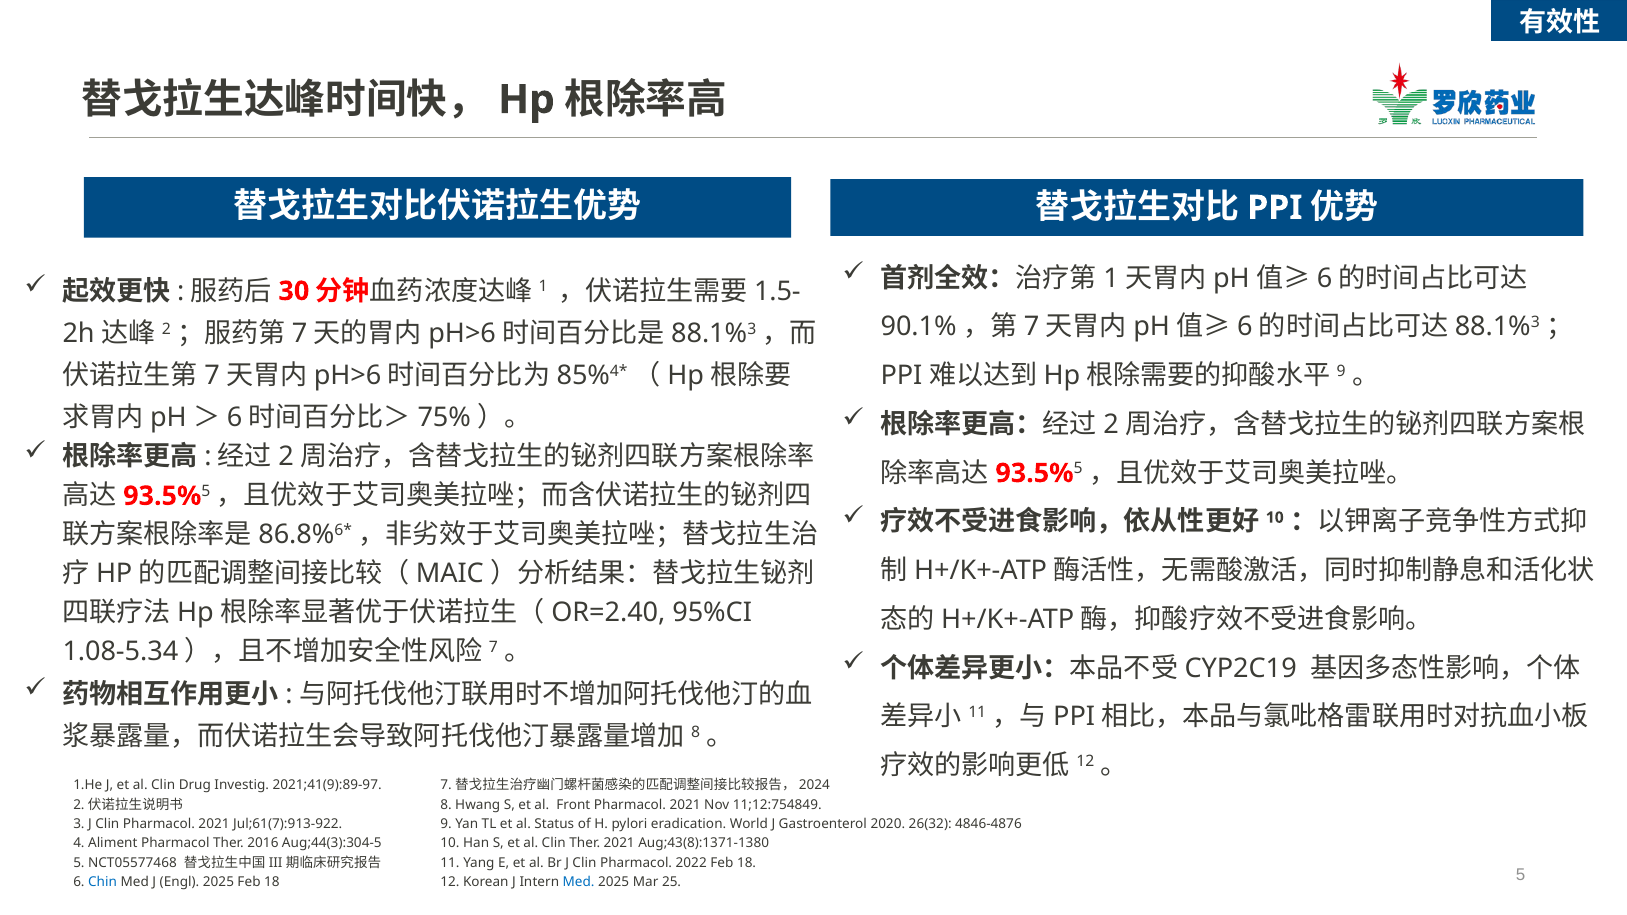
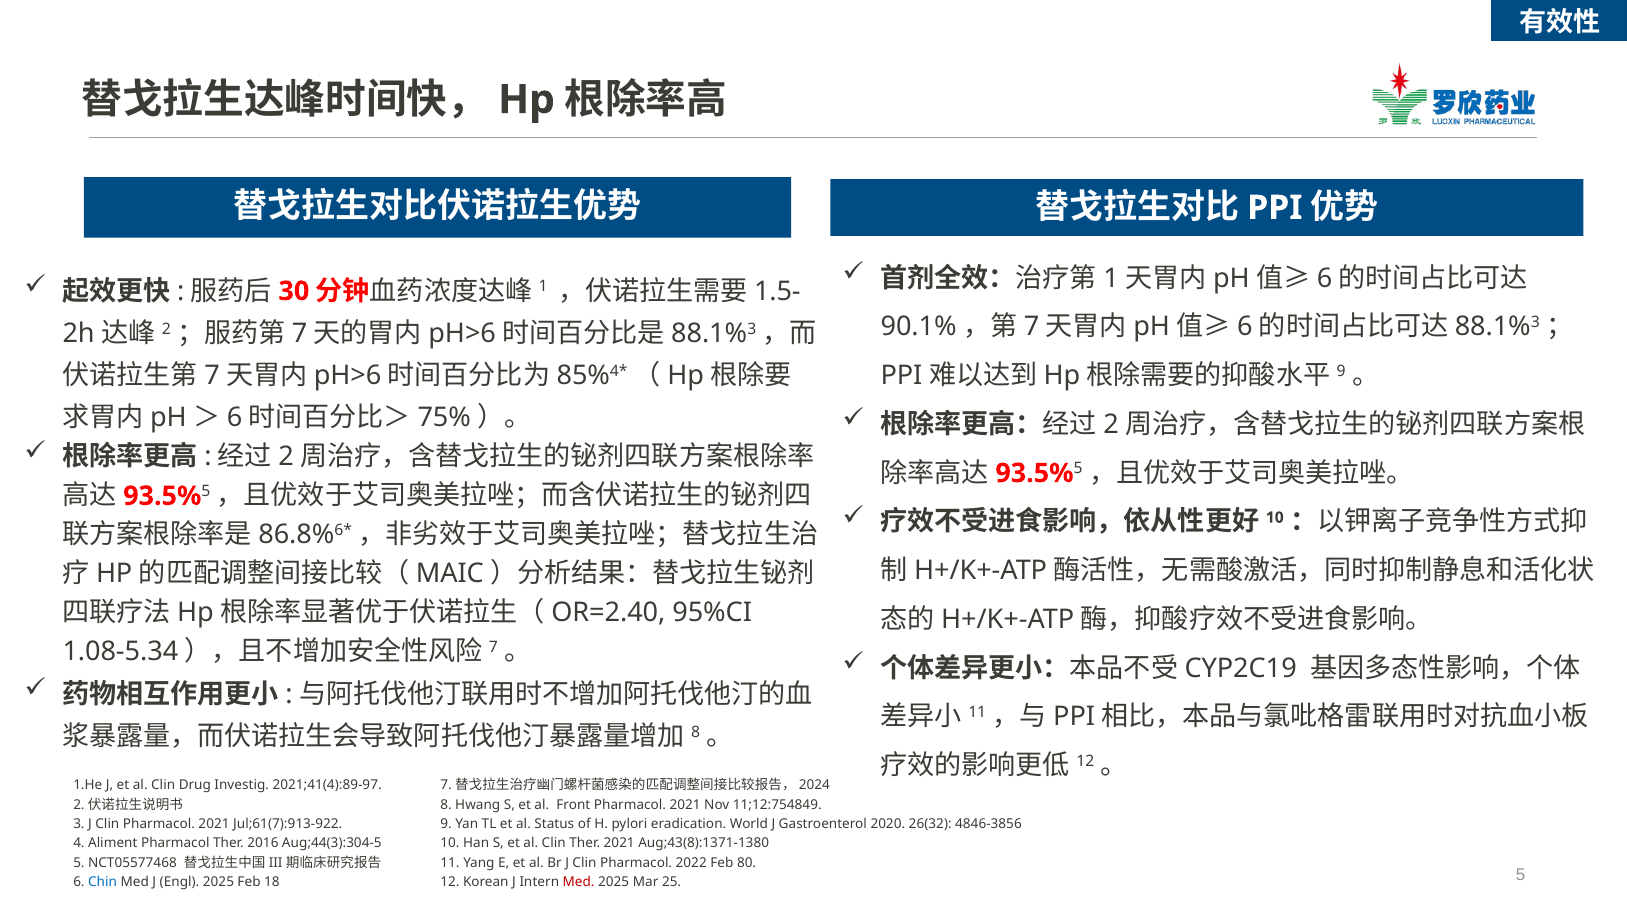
2021;41(9):89-97: 2021;41(9):89-97 -> 2021;41(4):89-97 (327, 785)
4846-4876: 4846-4876 -> 4846-3856 (988, 824)
2022 Feb 18: 18 -> 80 (747, 863)
Med colour: blue -> red (579, 883)
